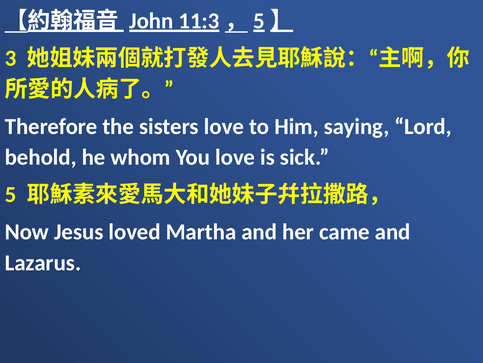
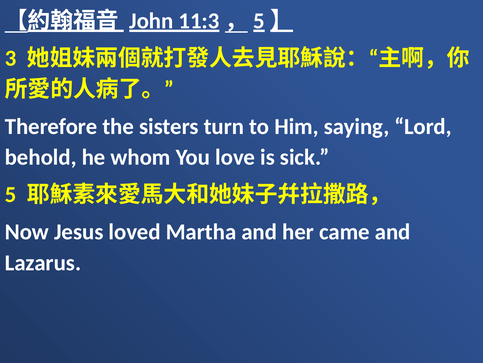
sisters love: love -> turn (224, 126)
